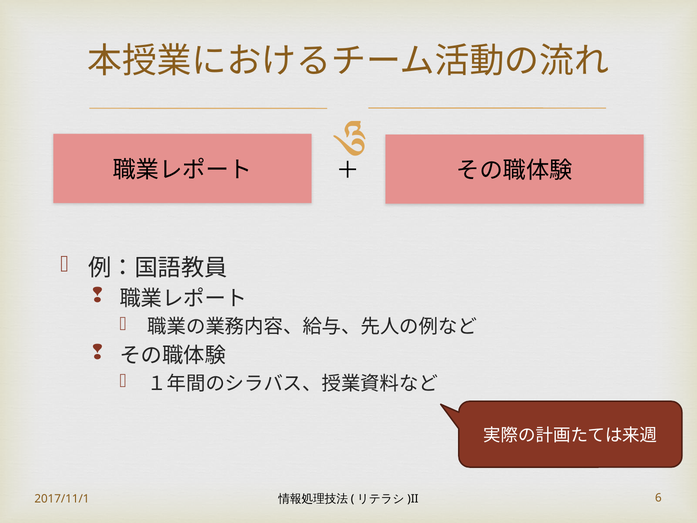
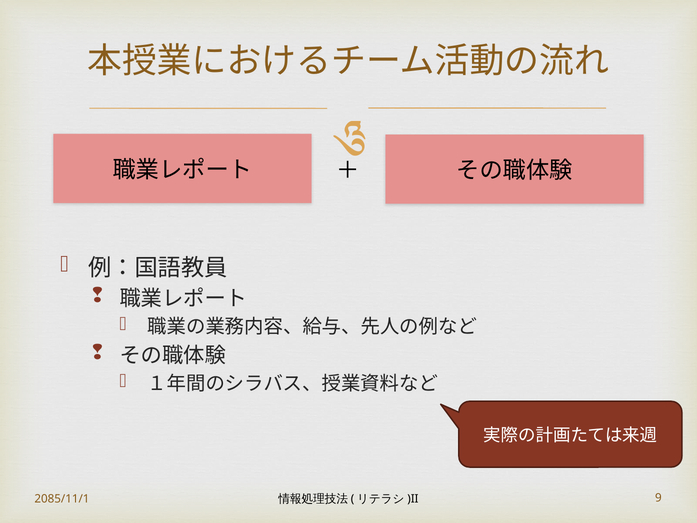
2017/11/1: 2017/11/1 -> 2085/11/1 (62, 499)
6: 6 -> 9 (658, 498)
